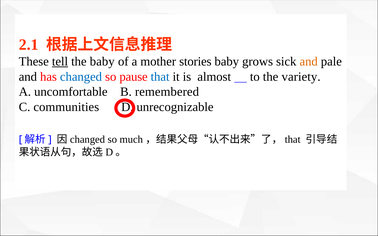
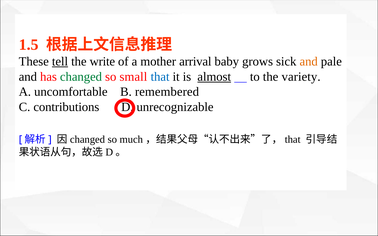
2.1: 2.1 -> 1.5 (29, 45)
the baby: baby -> write (102, 62)
stories: stories -> arrival (195, 62)
changed colour: blue -> green (81, 77)
pause: pause -> small (133, 77)
almost underline: none -> present (214, 77)
communities: communities -> contributions (66, 107)
